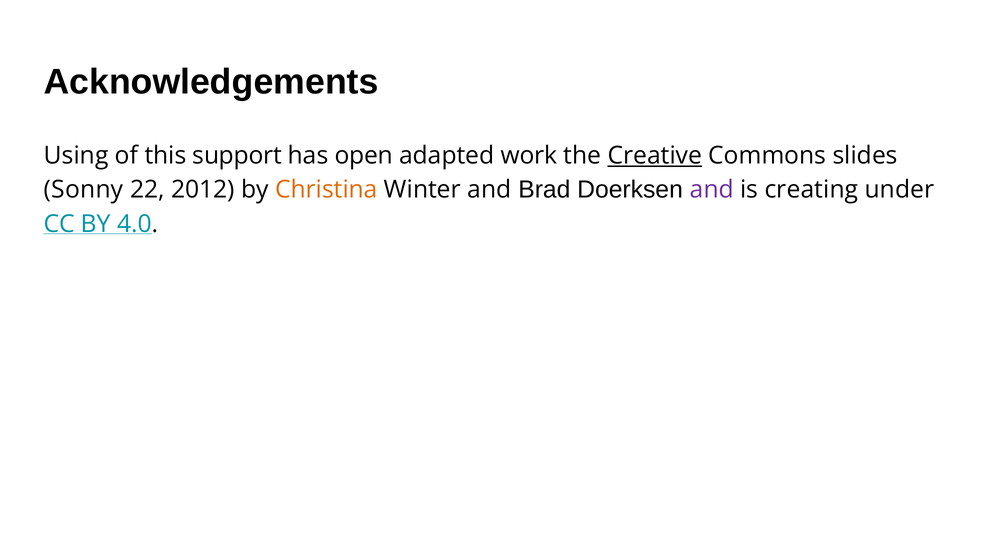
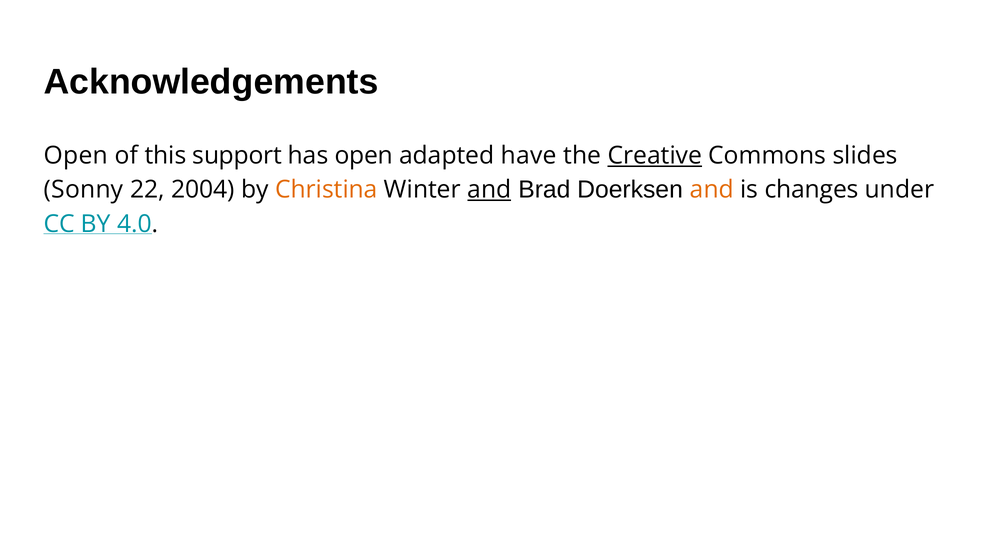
Using: Using -> Open (76, 155)
work: work -> have (529, 155)
2012: 2012 -> 2004 (203, 189)
and underline: none -> present (489, 189)
and colour: purple -> orange (712, 189)
creating: creating -> changes (812, 189)
